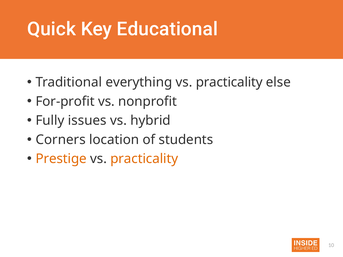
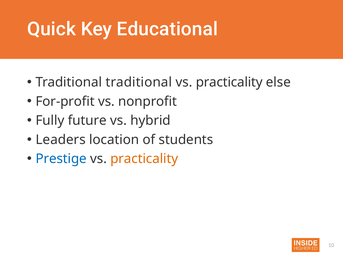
Traditional everything: everything -> traditional (139, 82)
issues: issues -> future (87, 121)
Corners: Corners -> Leaders (61, 140)
Prestige colour: orange -> blue (61, 159)
